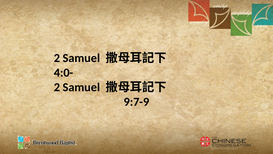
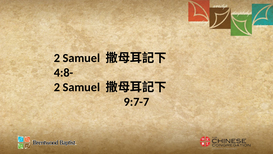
4:0-: 4:0- -> 4:8- (64, 72)
9:7-9: 9:7-9 -> 9:7-7 (136, 102)
